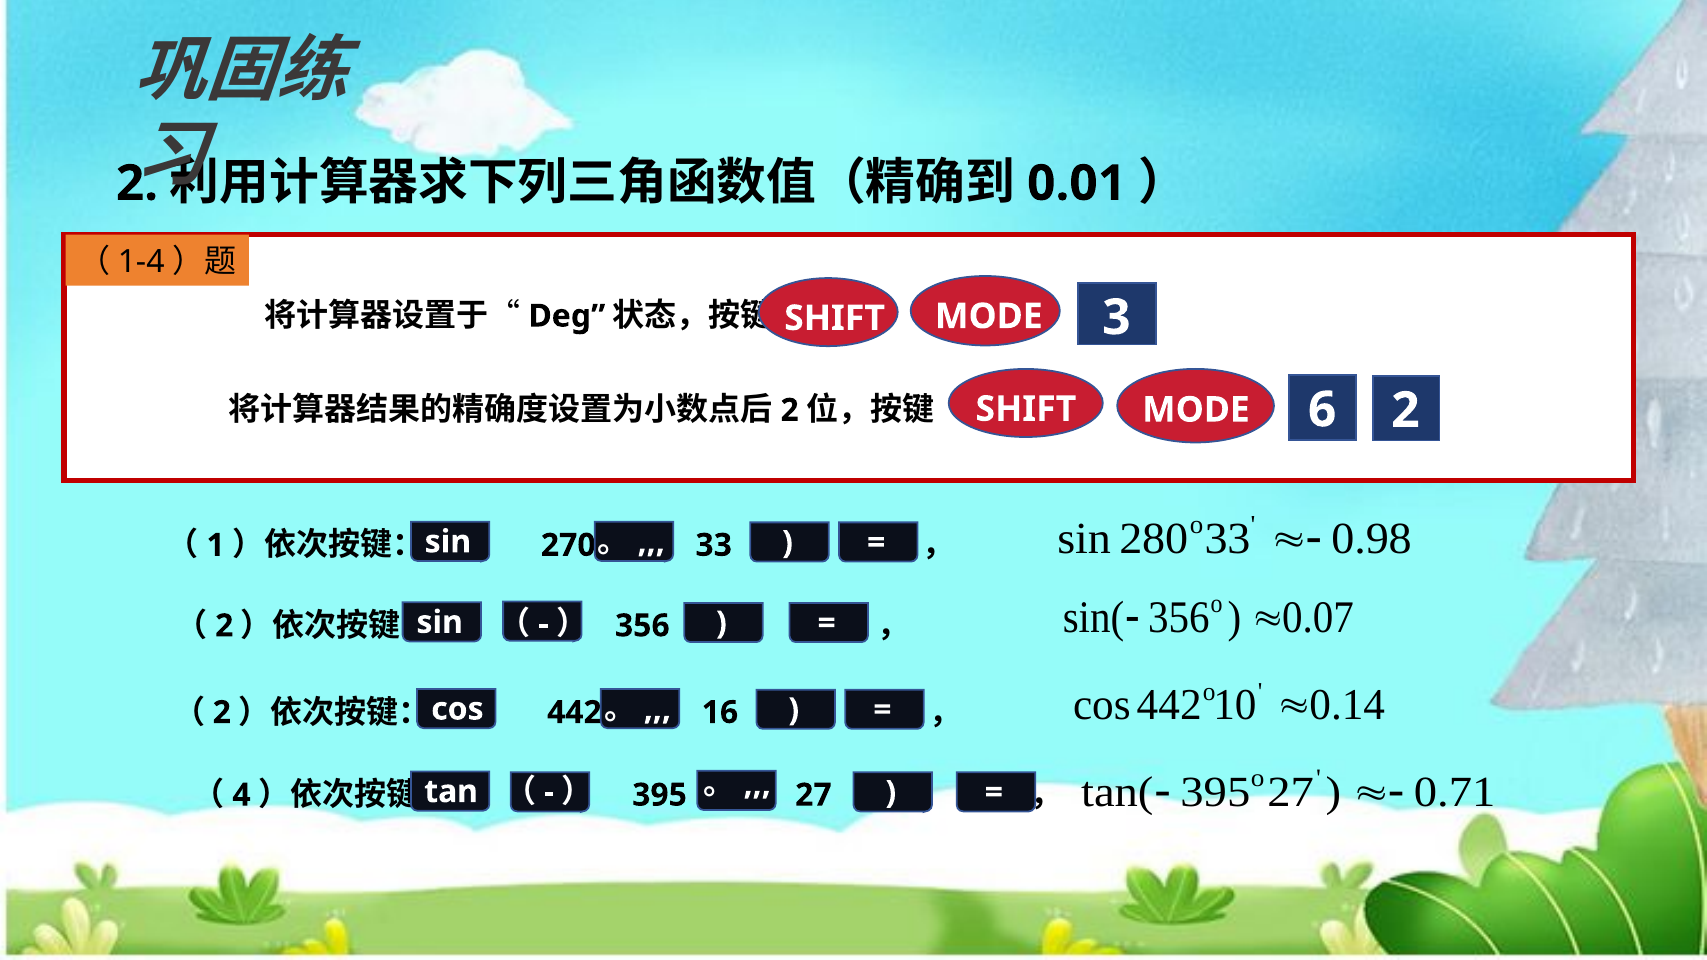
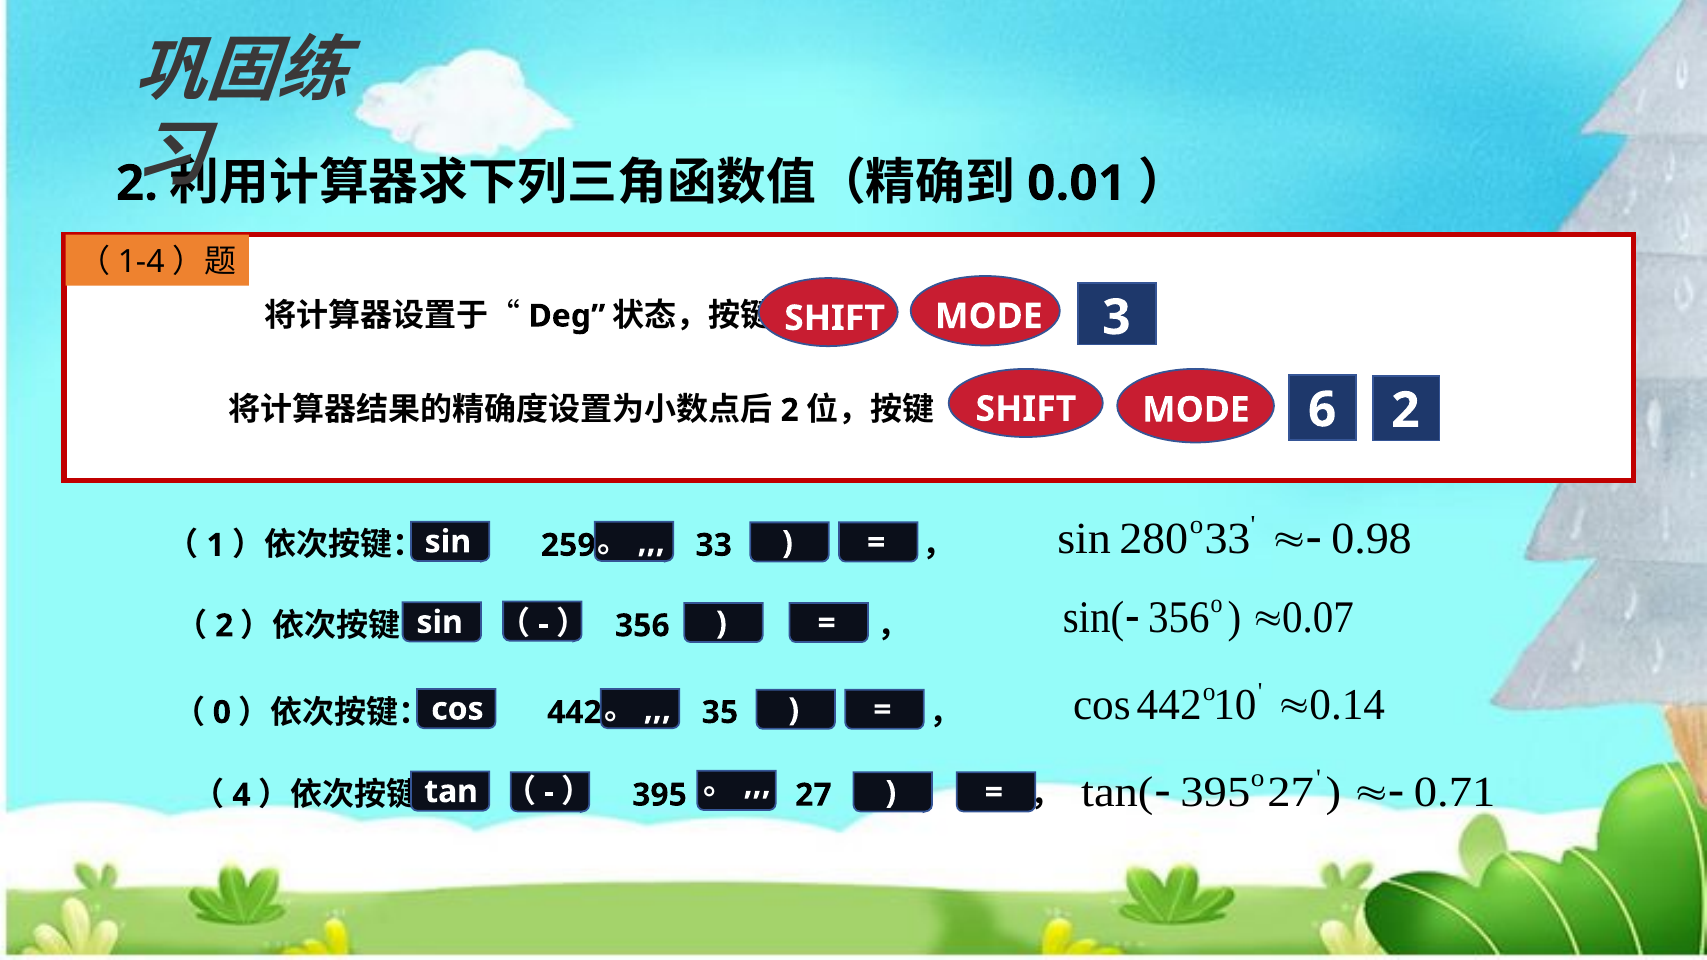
270: 270 -> 259 (568, 545)
2: 2 -> 0 (222, 713)
16: 16 -> 35 (720, 713)
